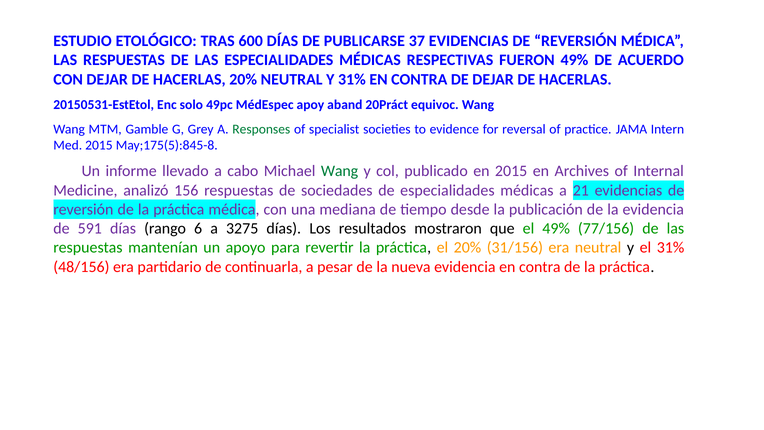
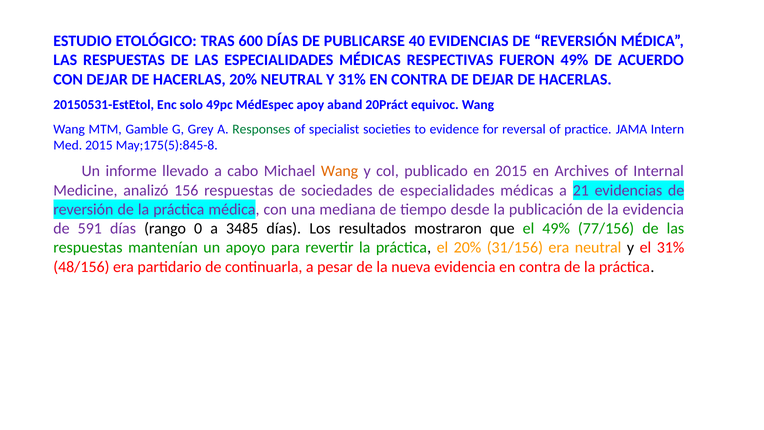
37: 37 -> 40 (417, 41)
Wang colour: green -> orange (340, 171)
6: 6 -> 0 (198, 228)
3275: 3275 -> 3485 (242, 228)
